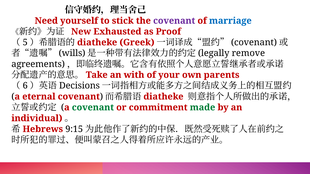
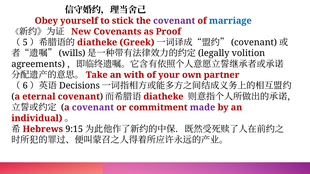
Need: Need -> Obey (46, 21)
Exhausted: Exhausted -> Covenants (117, 32)
remove: remove -> volition (248, 53)
parents: parents -> partner (222, 75)
covenant colour: green -> purple (93, 108)
made colour: green -> purple (203, 108)
